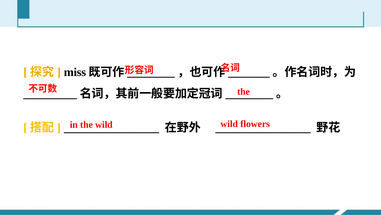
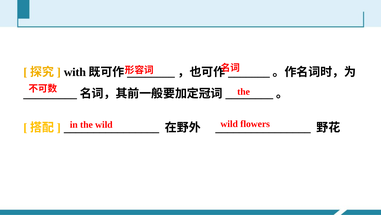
miss: miss -> with (75, 72)
